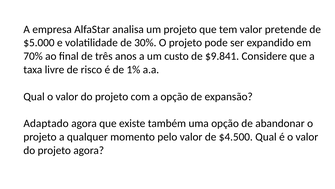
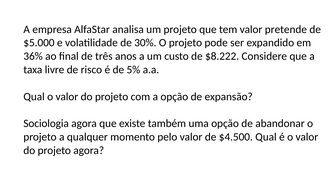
70%: 70% -> 36% (33, 56)
$9.841: $9.841 -> $8.222 (222, 56)
1%: 1% -> 5% (133, 69)
Adaptado: Adaptado -> Sociologia (46, 123)
